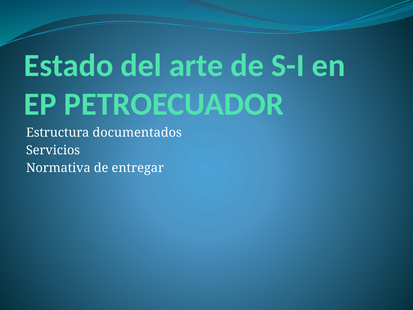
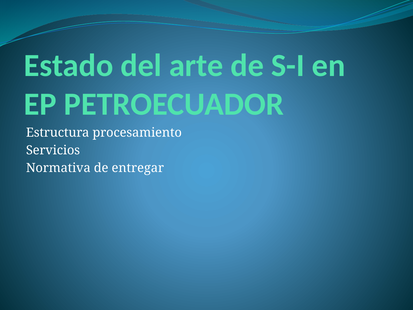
documentados: documentados -> procesamiento (137, 133)
